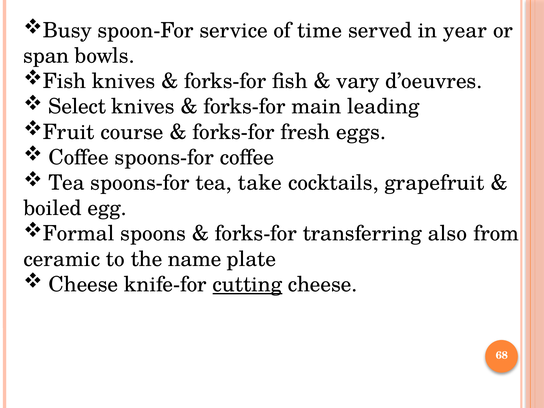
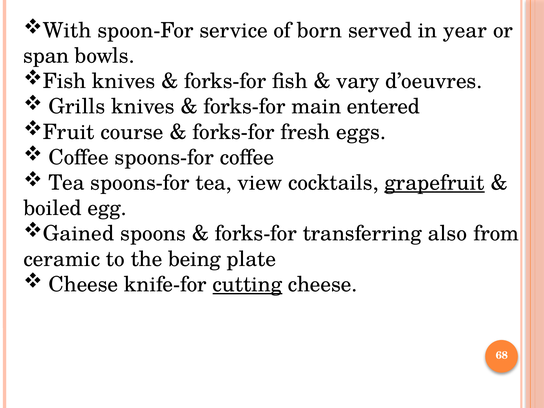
Busy: Busy -> With (67, 30)
time: time -> born (320, 30)
Select: Select -> Grills (77, 107)
leading: leading -> entered (384, 107)
take: take -> view (260, 183)
grapefruit underline: none -> present (434, 183)
Formal: Formal -> Gained (79, 234)
name: name -> being (195, 259)
